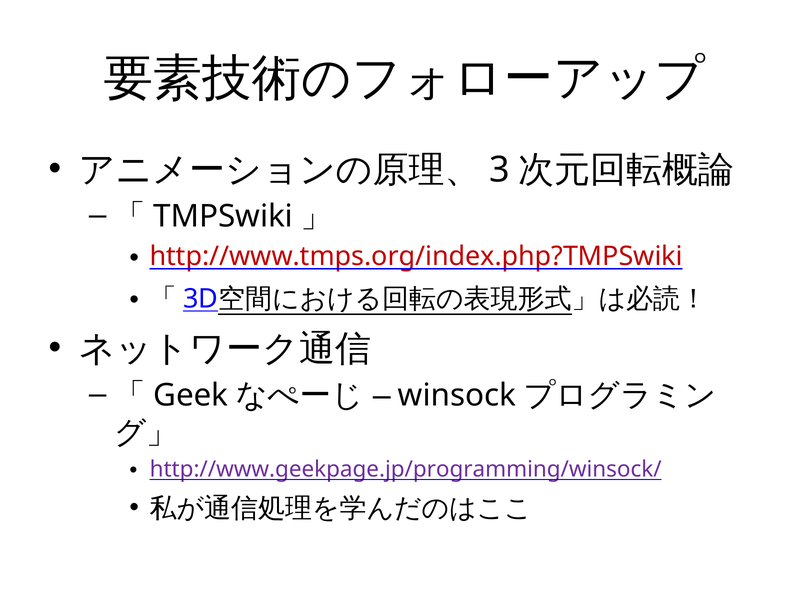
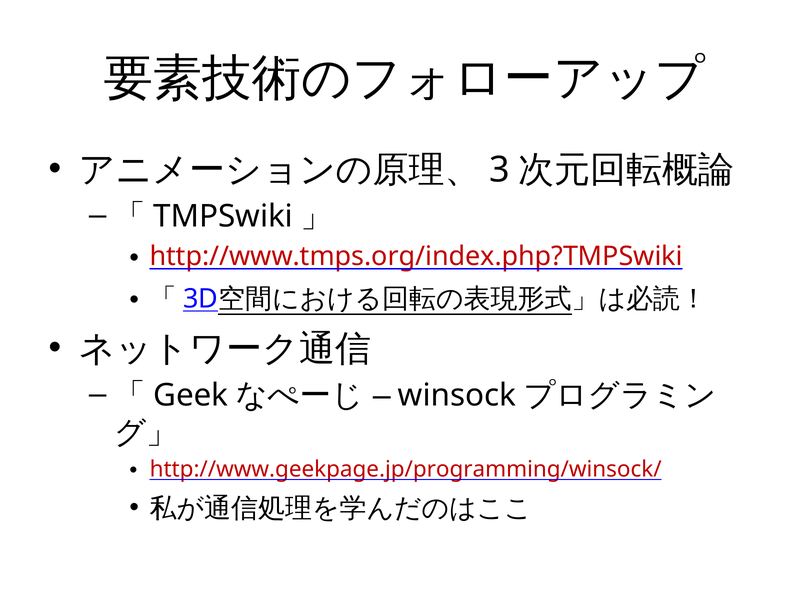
http://www.geekpage.jp/programming/winsock/ colour: purple -> red (406, 469)
